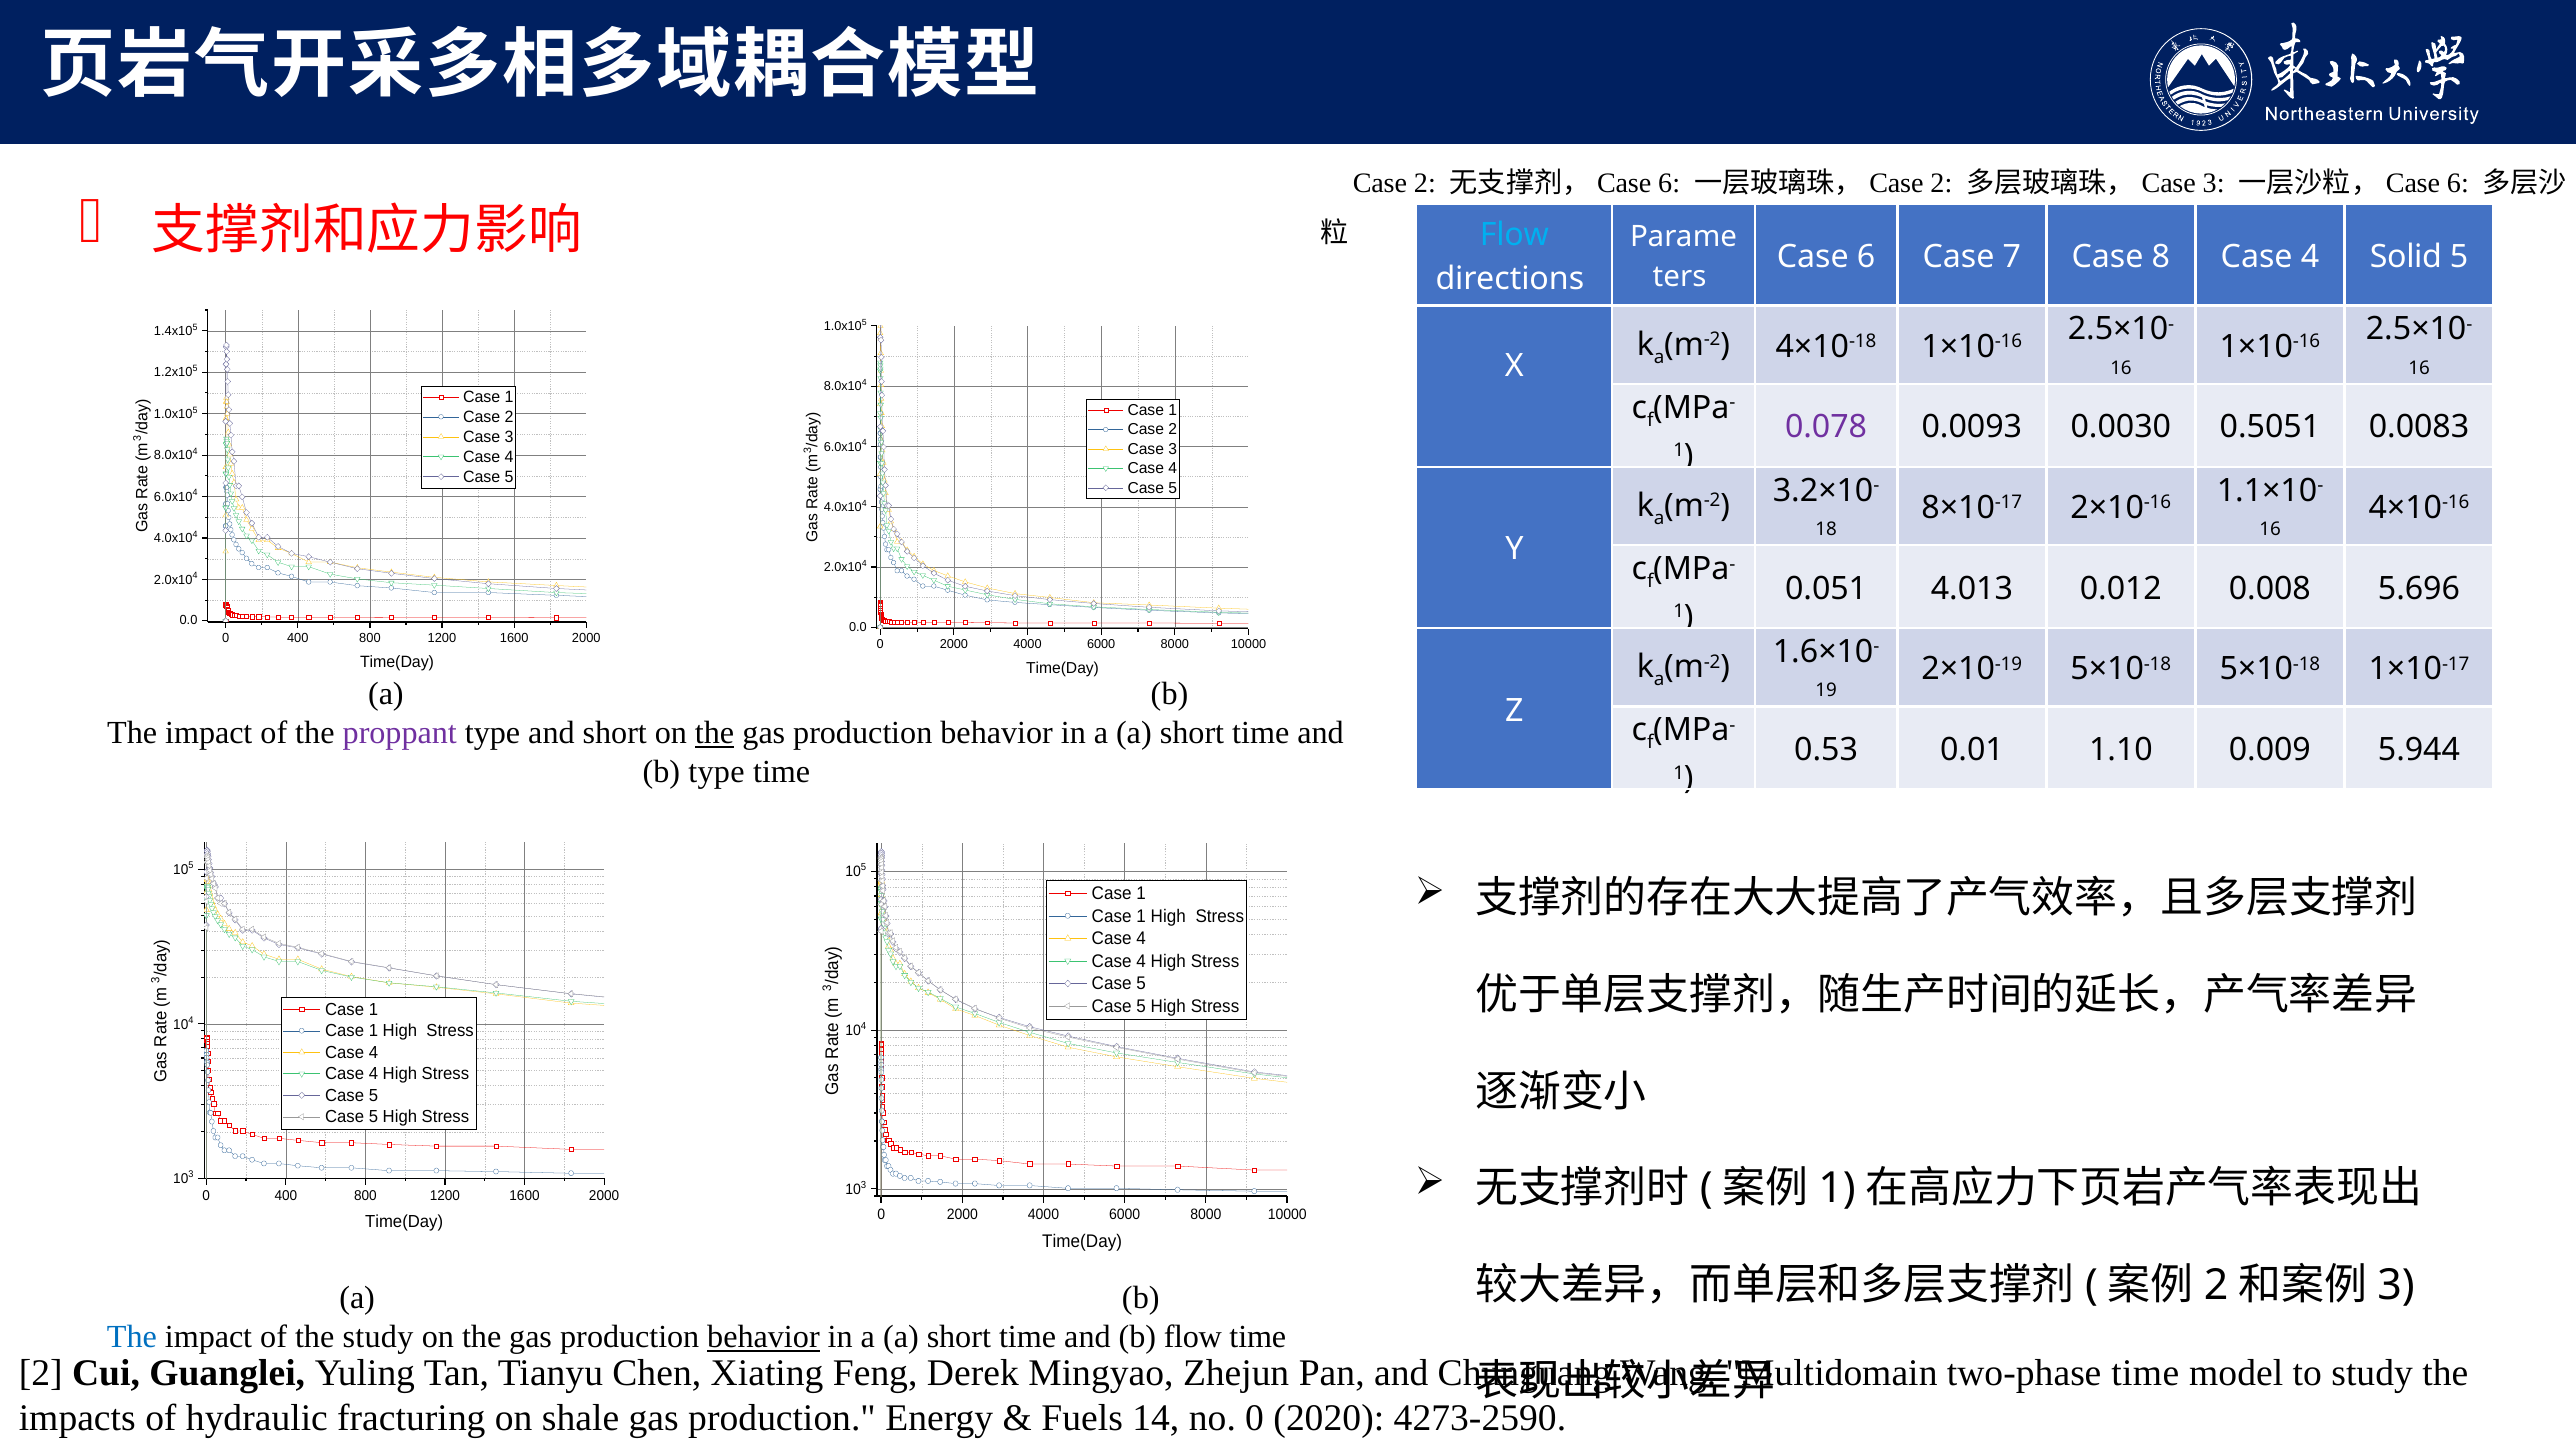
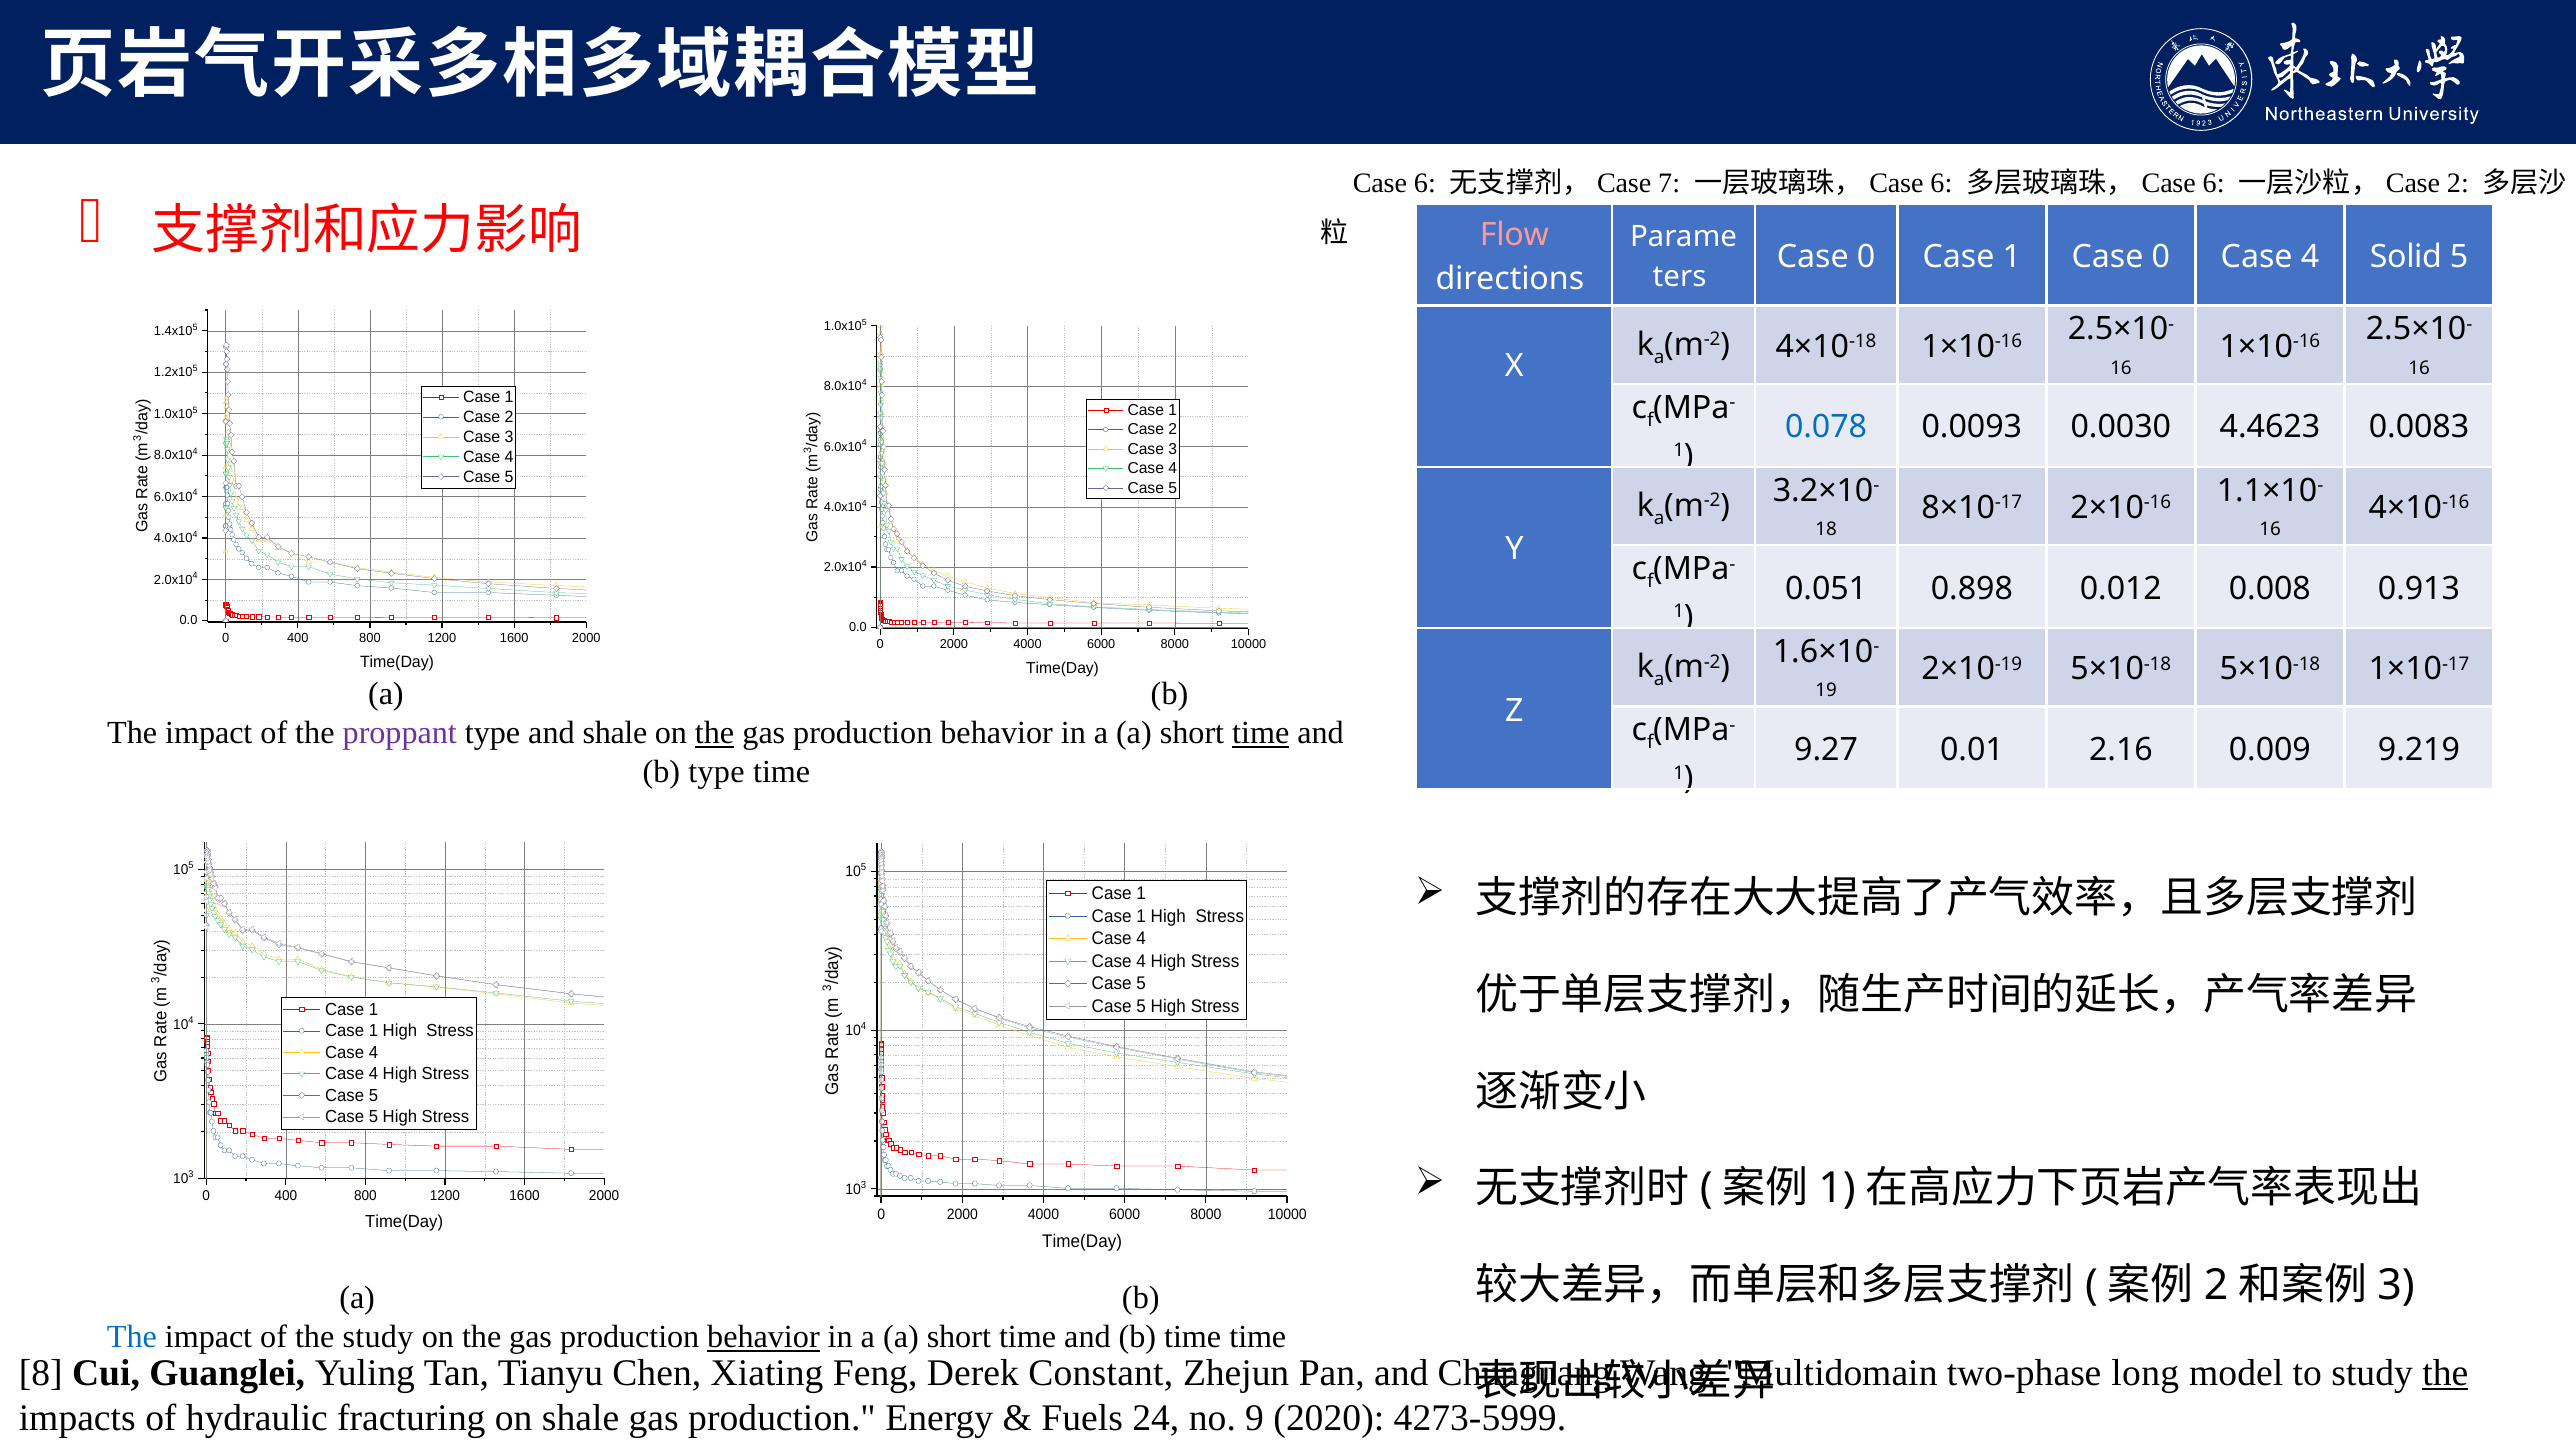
2: 2 -> 6 (1425, 183)
6: 6 -> 7 (1669, 183)
2: 2 -> 6 (1941, 183)
3: 3 -> 6 (2214, 183)
6: 6 -> 2 (2458, 183)
Flow colour: light blue -> pink (1514, 235)
6: 6 -> 0 (1866, 257)
7: 7 -> 1 (2012, 257)
8: 8 -> 0 (2161, 257)
0.078 colour: purple -> blue (1826, 427)
0.5051: 0.5051 -> 4.4623 (2270, 427)
4.013: 4.013 -> 0.898 (1972, 589)
5.696: 5.696 -> 0.913 (2419, 589)
and short: short -> shale (615, 733)
time underline: none -> present (1261, 733)
0.53: 0.53 -> 9.27 (1826, 750)
1.10: 1.10 -> 2.16 (2121, 750)
5.944: 5.944 -> 9.219 (2419, 750)
b flow: flow -> time (1193, 1337)
2: 2 -> 8 (41, 1373)
Mingyao: Mingyao -> Constant (1101, 1373)
two-phase time: time -> long (2145, 1373)
the underline: none -> present (2445, 1373)
14: 14 -> 24 (1156, 1418)
no 0: 0 -> 9 (1255, 1418)
4273-2590: 4273-2590 -> 4273-5999 (1480, 1418)
